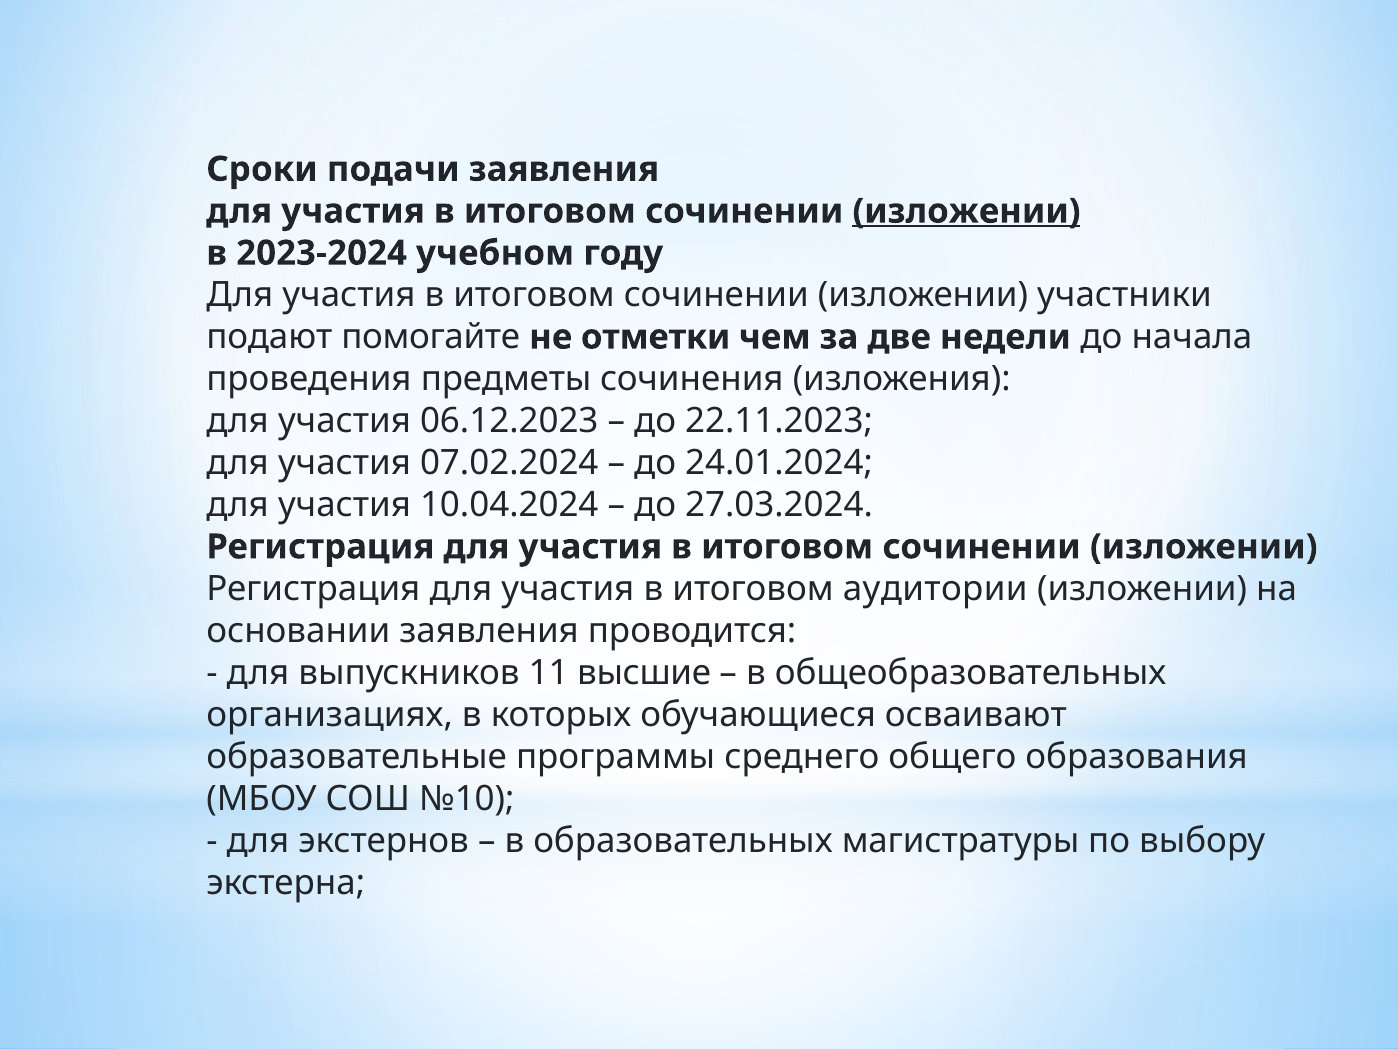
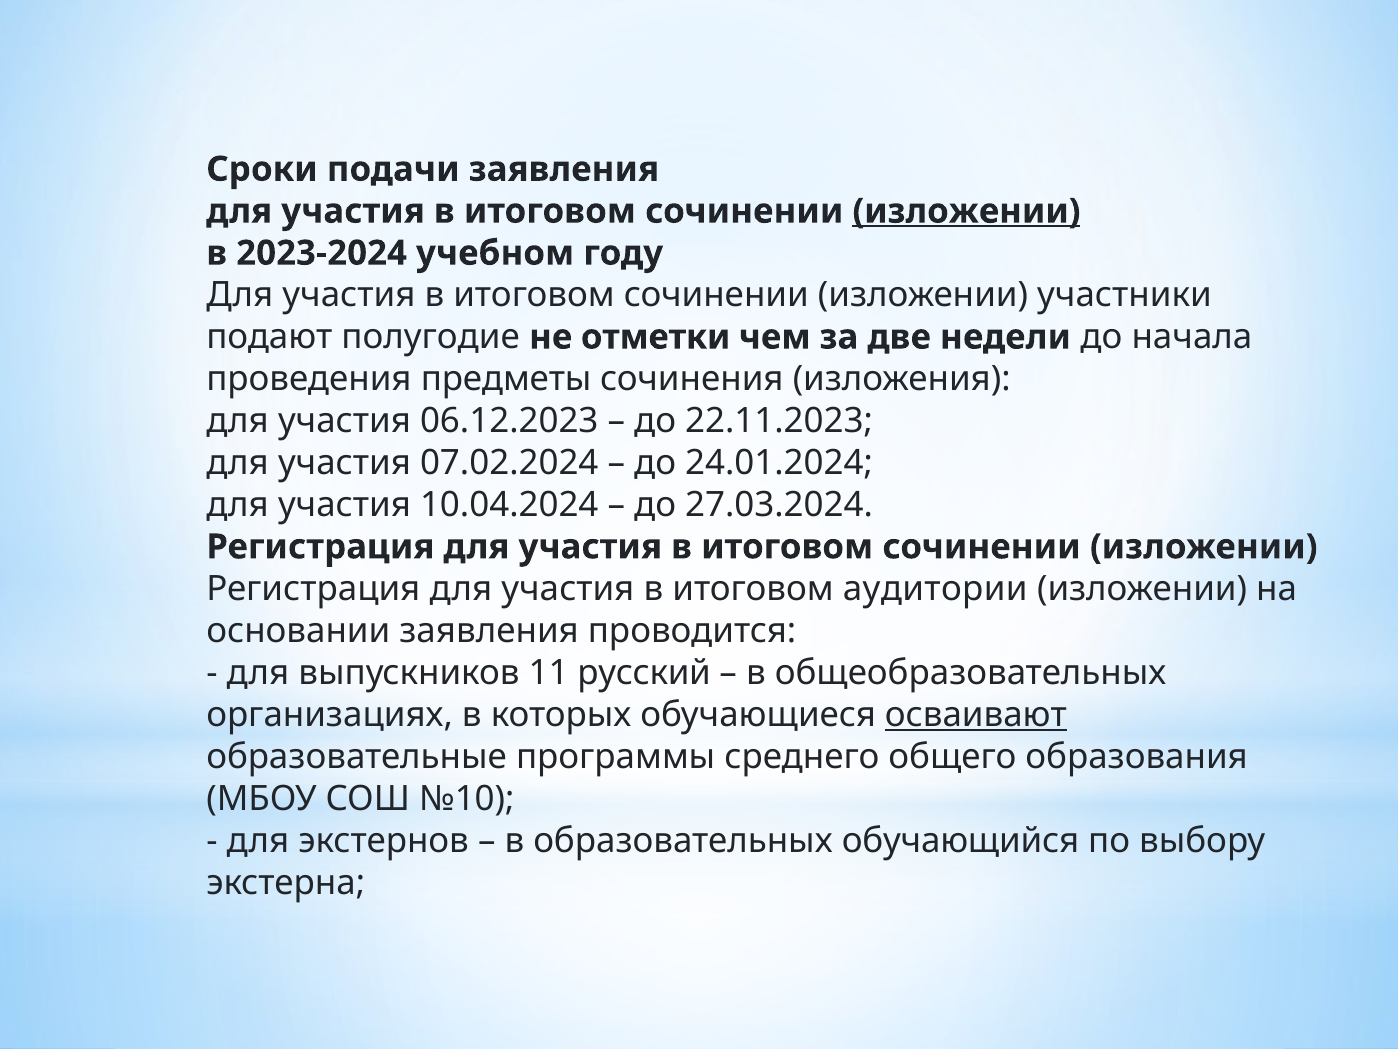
помогайте: помогайте -> полугодие (431, 337)
высшие: высшие -> русский (644, 672)
осваивают underline: none -> present (976, 714)
магистратуры: магистратуры -> обучающийся (961, 840)
